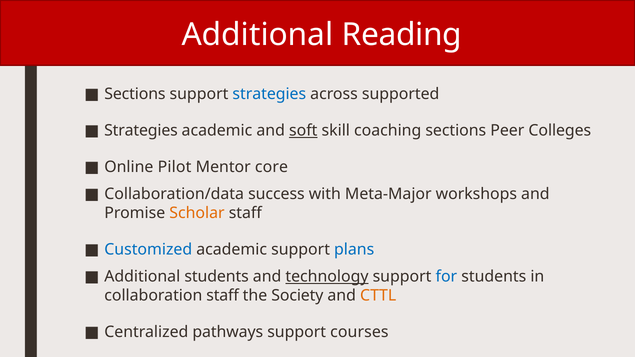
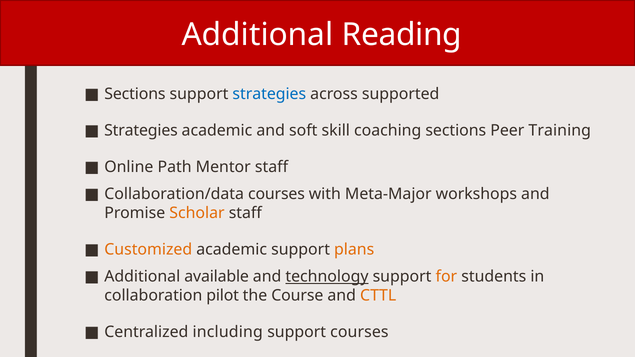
soft underline: present -> none (303, 131)
Colleges: Colleges -> Training (560, 131)
Pilot: Pilot -> Path (175, 167)
Mentor core: core -> staff (272, 167)
Collaboration/data success: success -> courses (276, 194)
Customized colour: blue -> orange (148, 250)
plans colour: blue -> orange (354, 250)
Additional students: students -> available (217, 277)
for colour: blue -> orange (446, 277)
collaboration staff: staff -> pilot (223, 296)
Society: Society -> Course (297, 296)
pathways: pathways -> including (228, 332)
